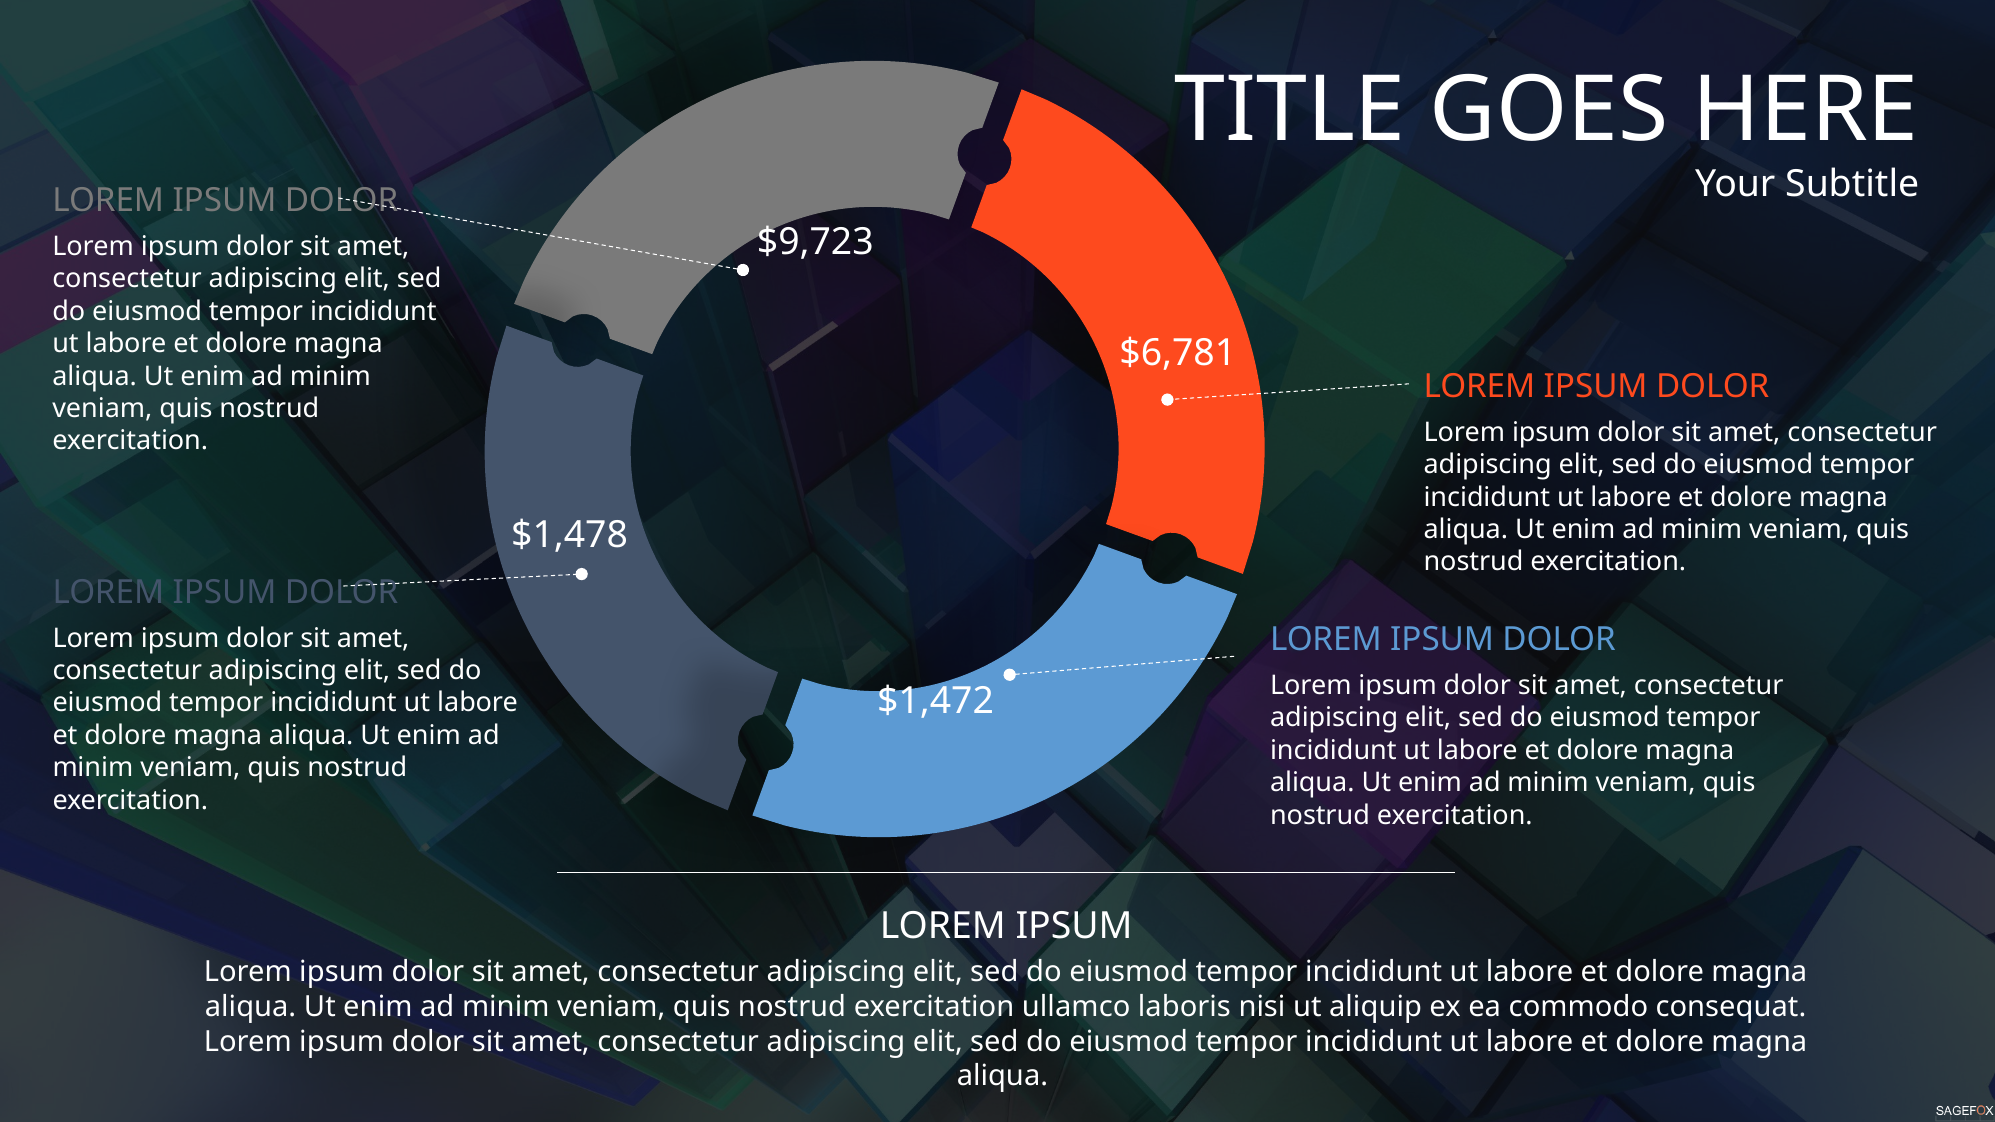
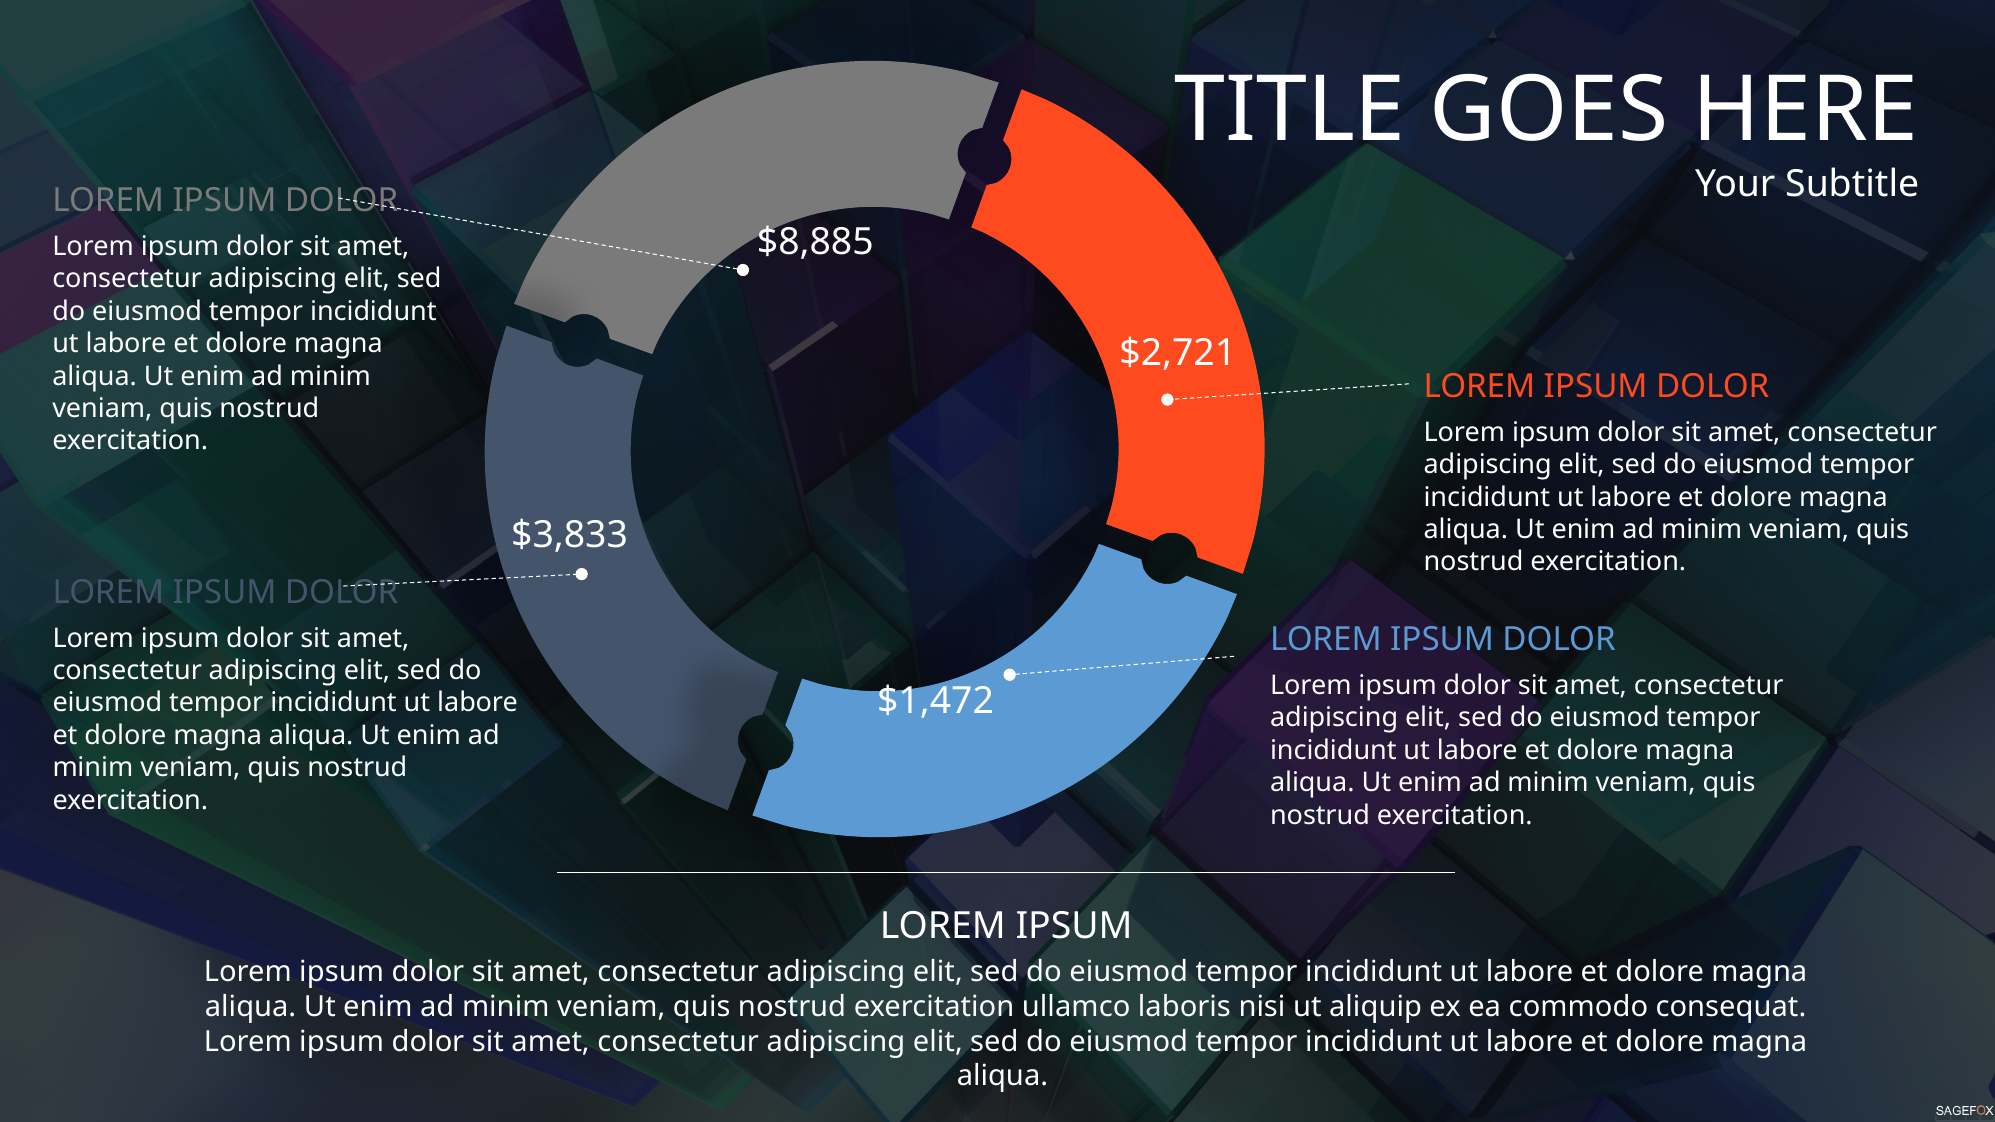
$9,723: $9,723 -> $8,885 (815, 242)
$6,781: $6,781 -> $2,721 (1178, 353)
$1,478: $1,478 -> $3,833 (570, 535)
